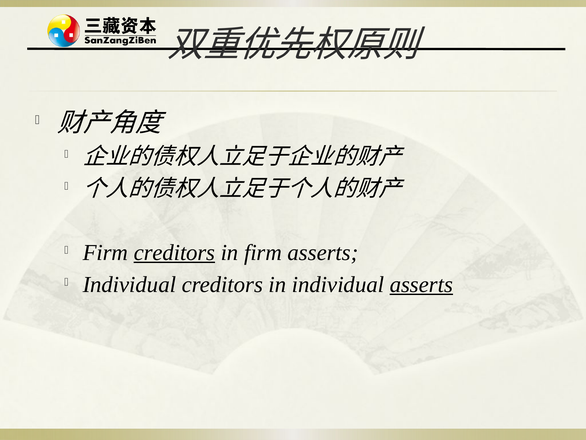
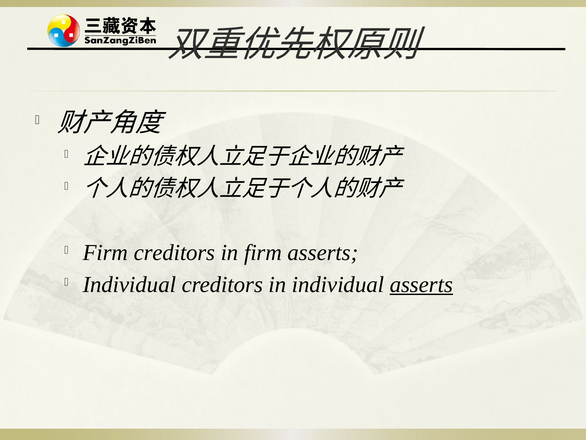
creditors underline: present -> none (174, 252)
